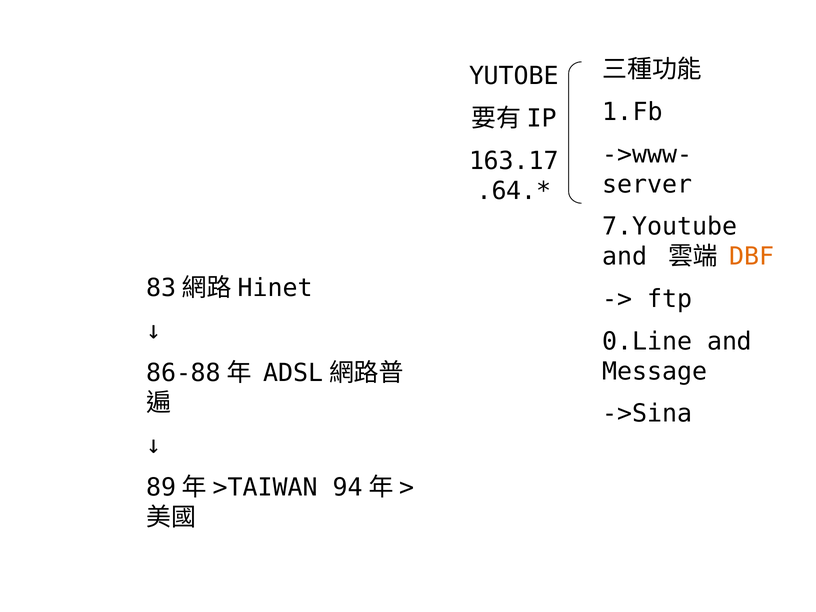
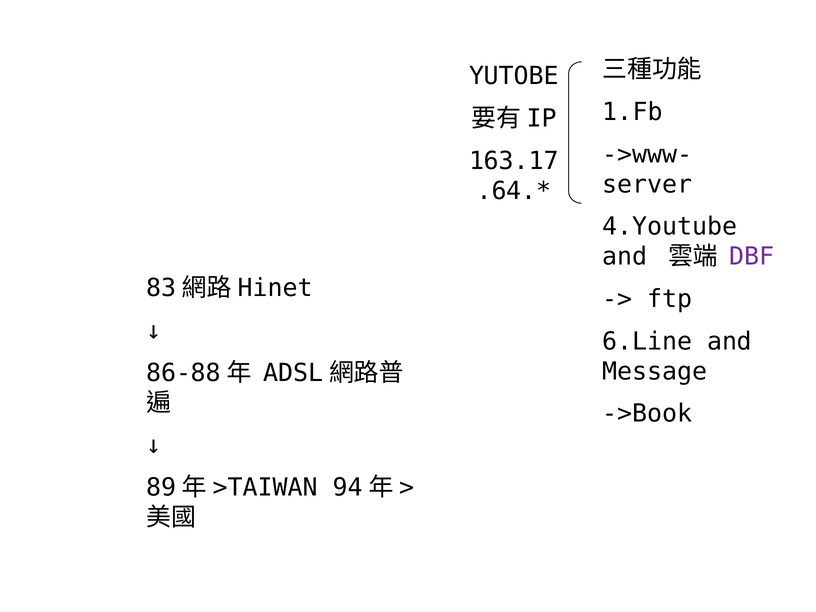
7.Youtube: 7.Youtube -> 4.Youtube (670, 227)
DBF colour: orange -> purple (752, 257)
0.Line: 0.Line -> 6.Line (647, 341)
->Sina: ->Sina -> ->Book (647, 414)
